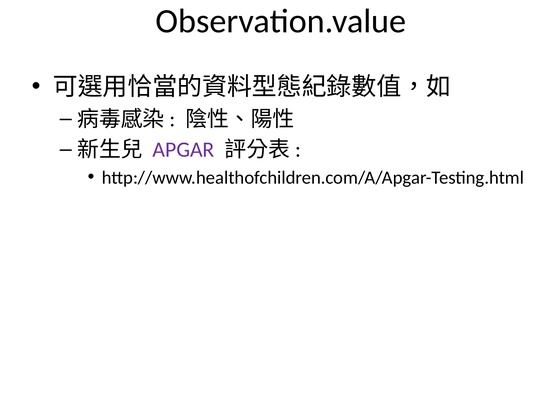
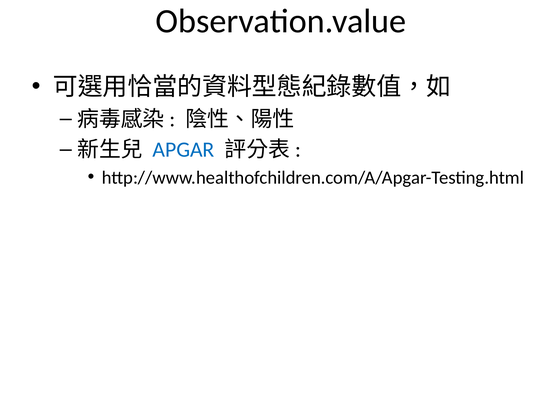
APGAR colour: purple -> blue (184, 150)
